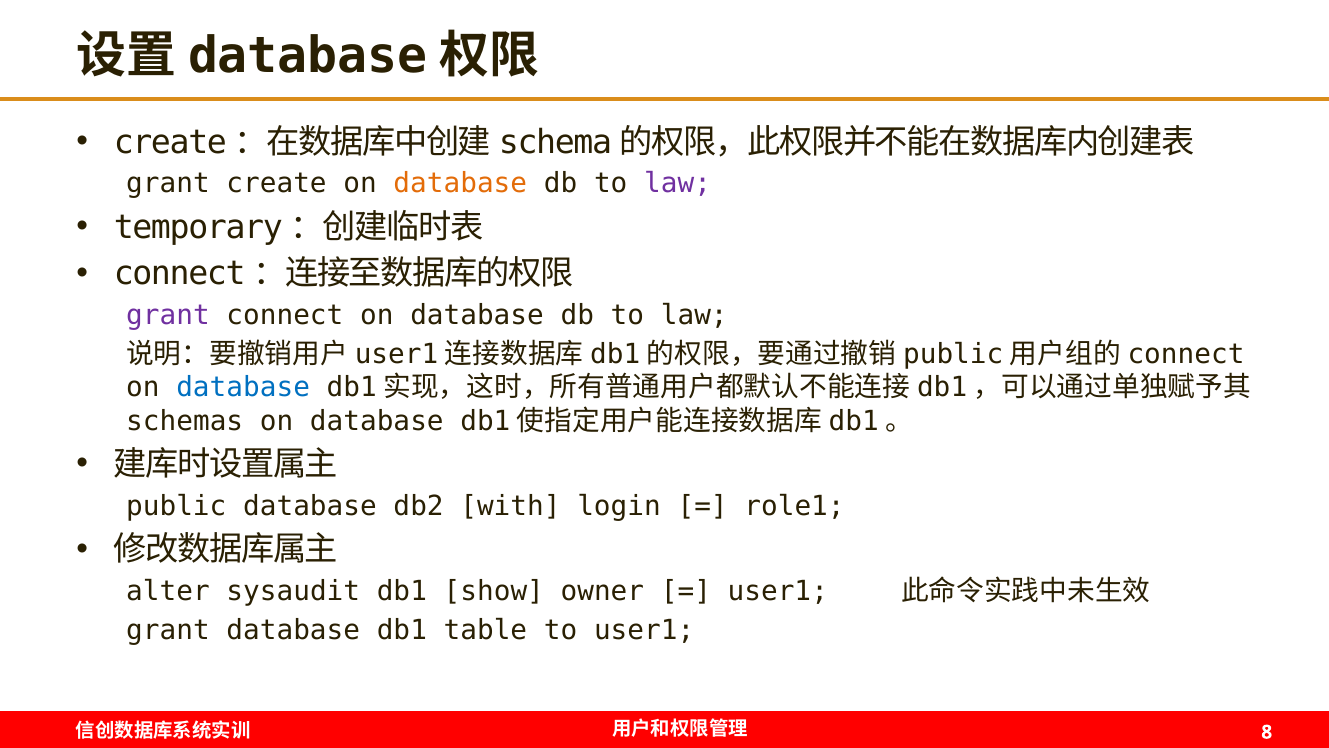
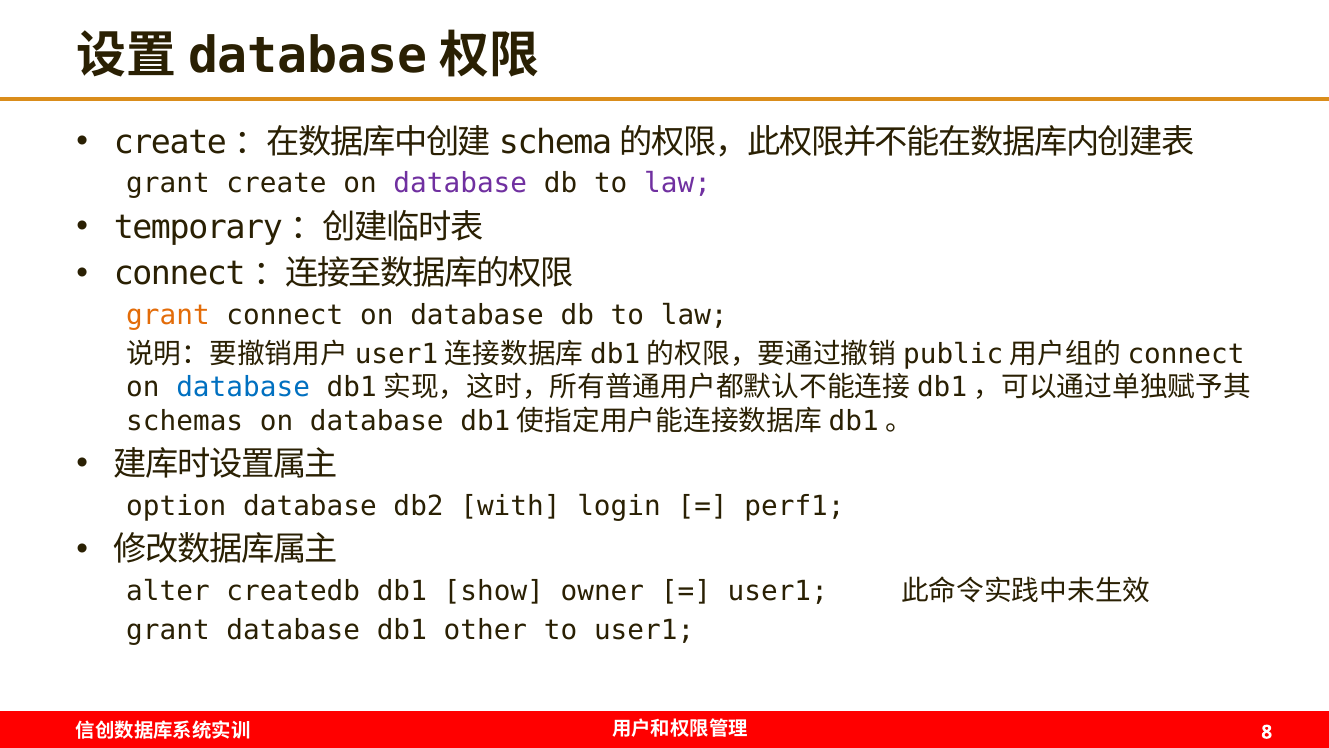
database colour: orange -> purple (460, 184)
grant colour: purple -> orange (168, 315)
public: public -> option (176, 506)
role1: role1 -> perf1 (795, 506)
sysaudit: sysaudit -> createdb (293, 591)
table: table -> other (485, 630)
